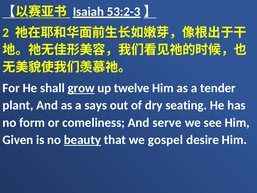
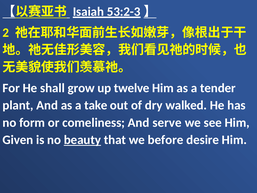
grow underline: present -> none (81, 88)
says: says -> take (96, 105)
seating: seating -> walked (186, 105)
gospel: gospel -> before (166, 140)
